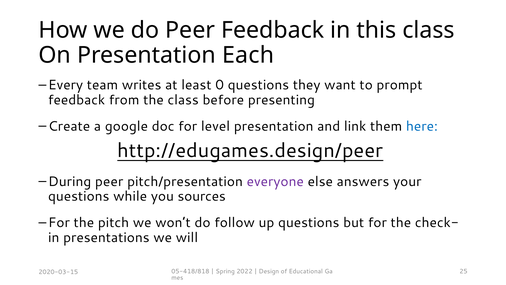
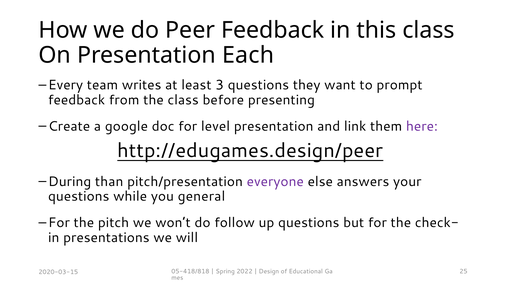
0: 0 -> 3 (220, 85)
here colour: blue -> purple (422, 126)
During peer: peer -> than (109, 181)
sources: sources -> general (202, 196)
